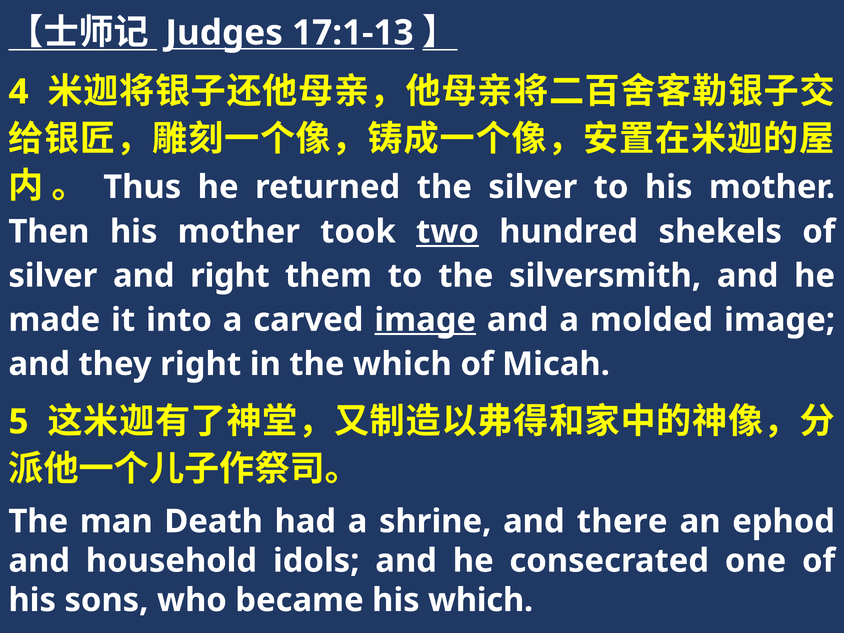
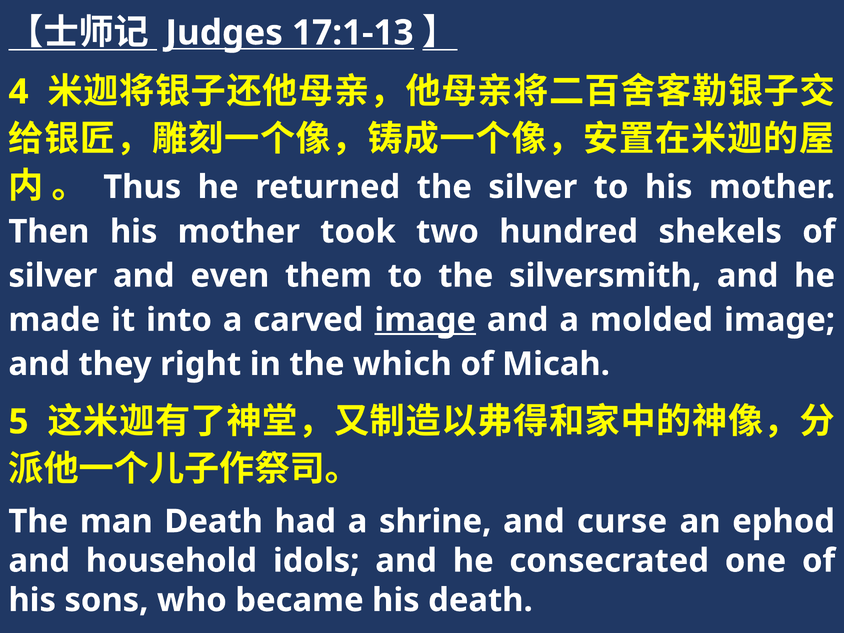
two underline: present -> none (447, 232)
and right: right -> even (230, 276)
there: there -> curse (622, 521)
his which: which -> death (480, 600)
